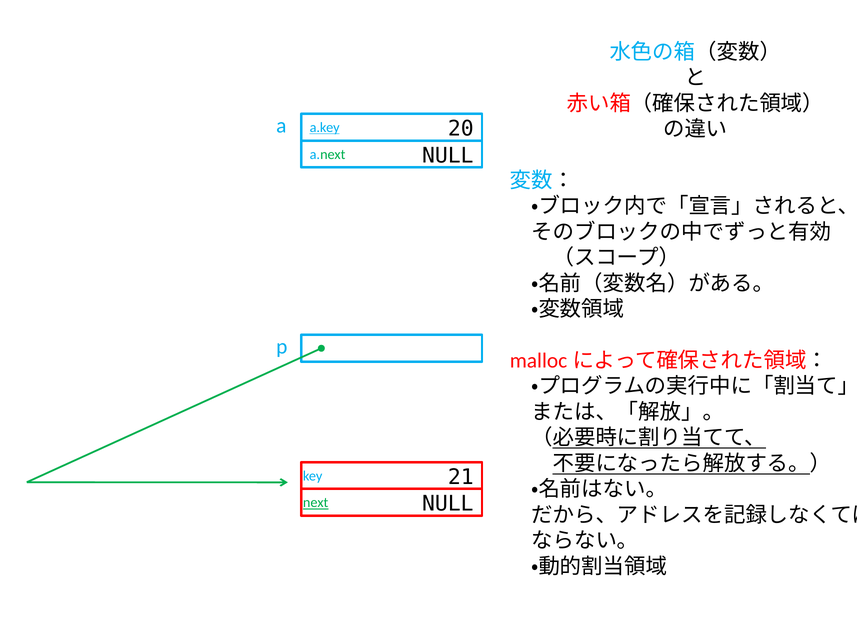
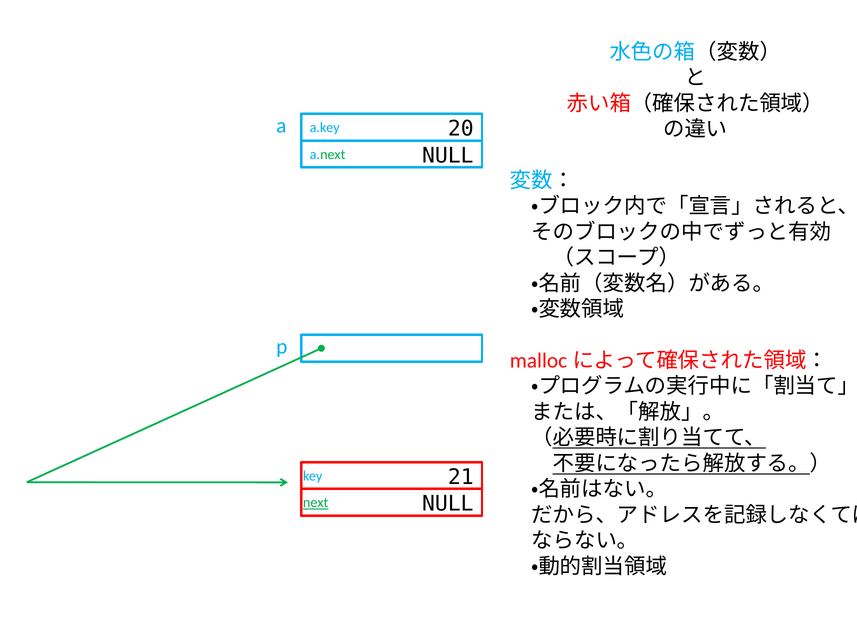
a.key underline: present -> none (325, 128)
